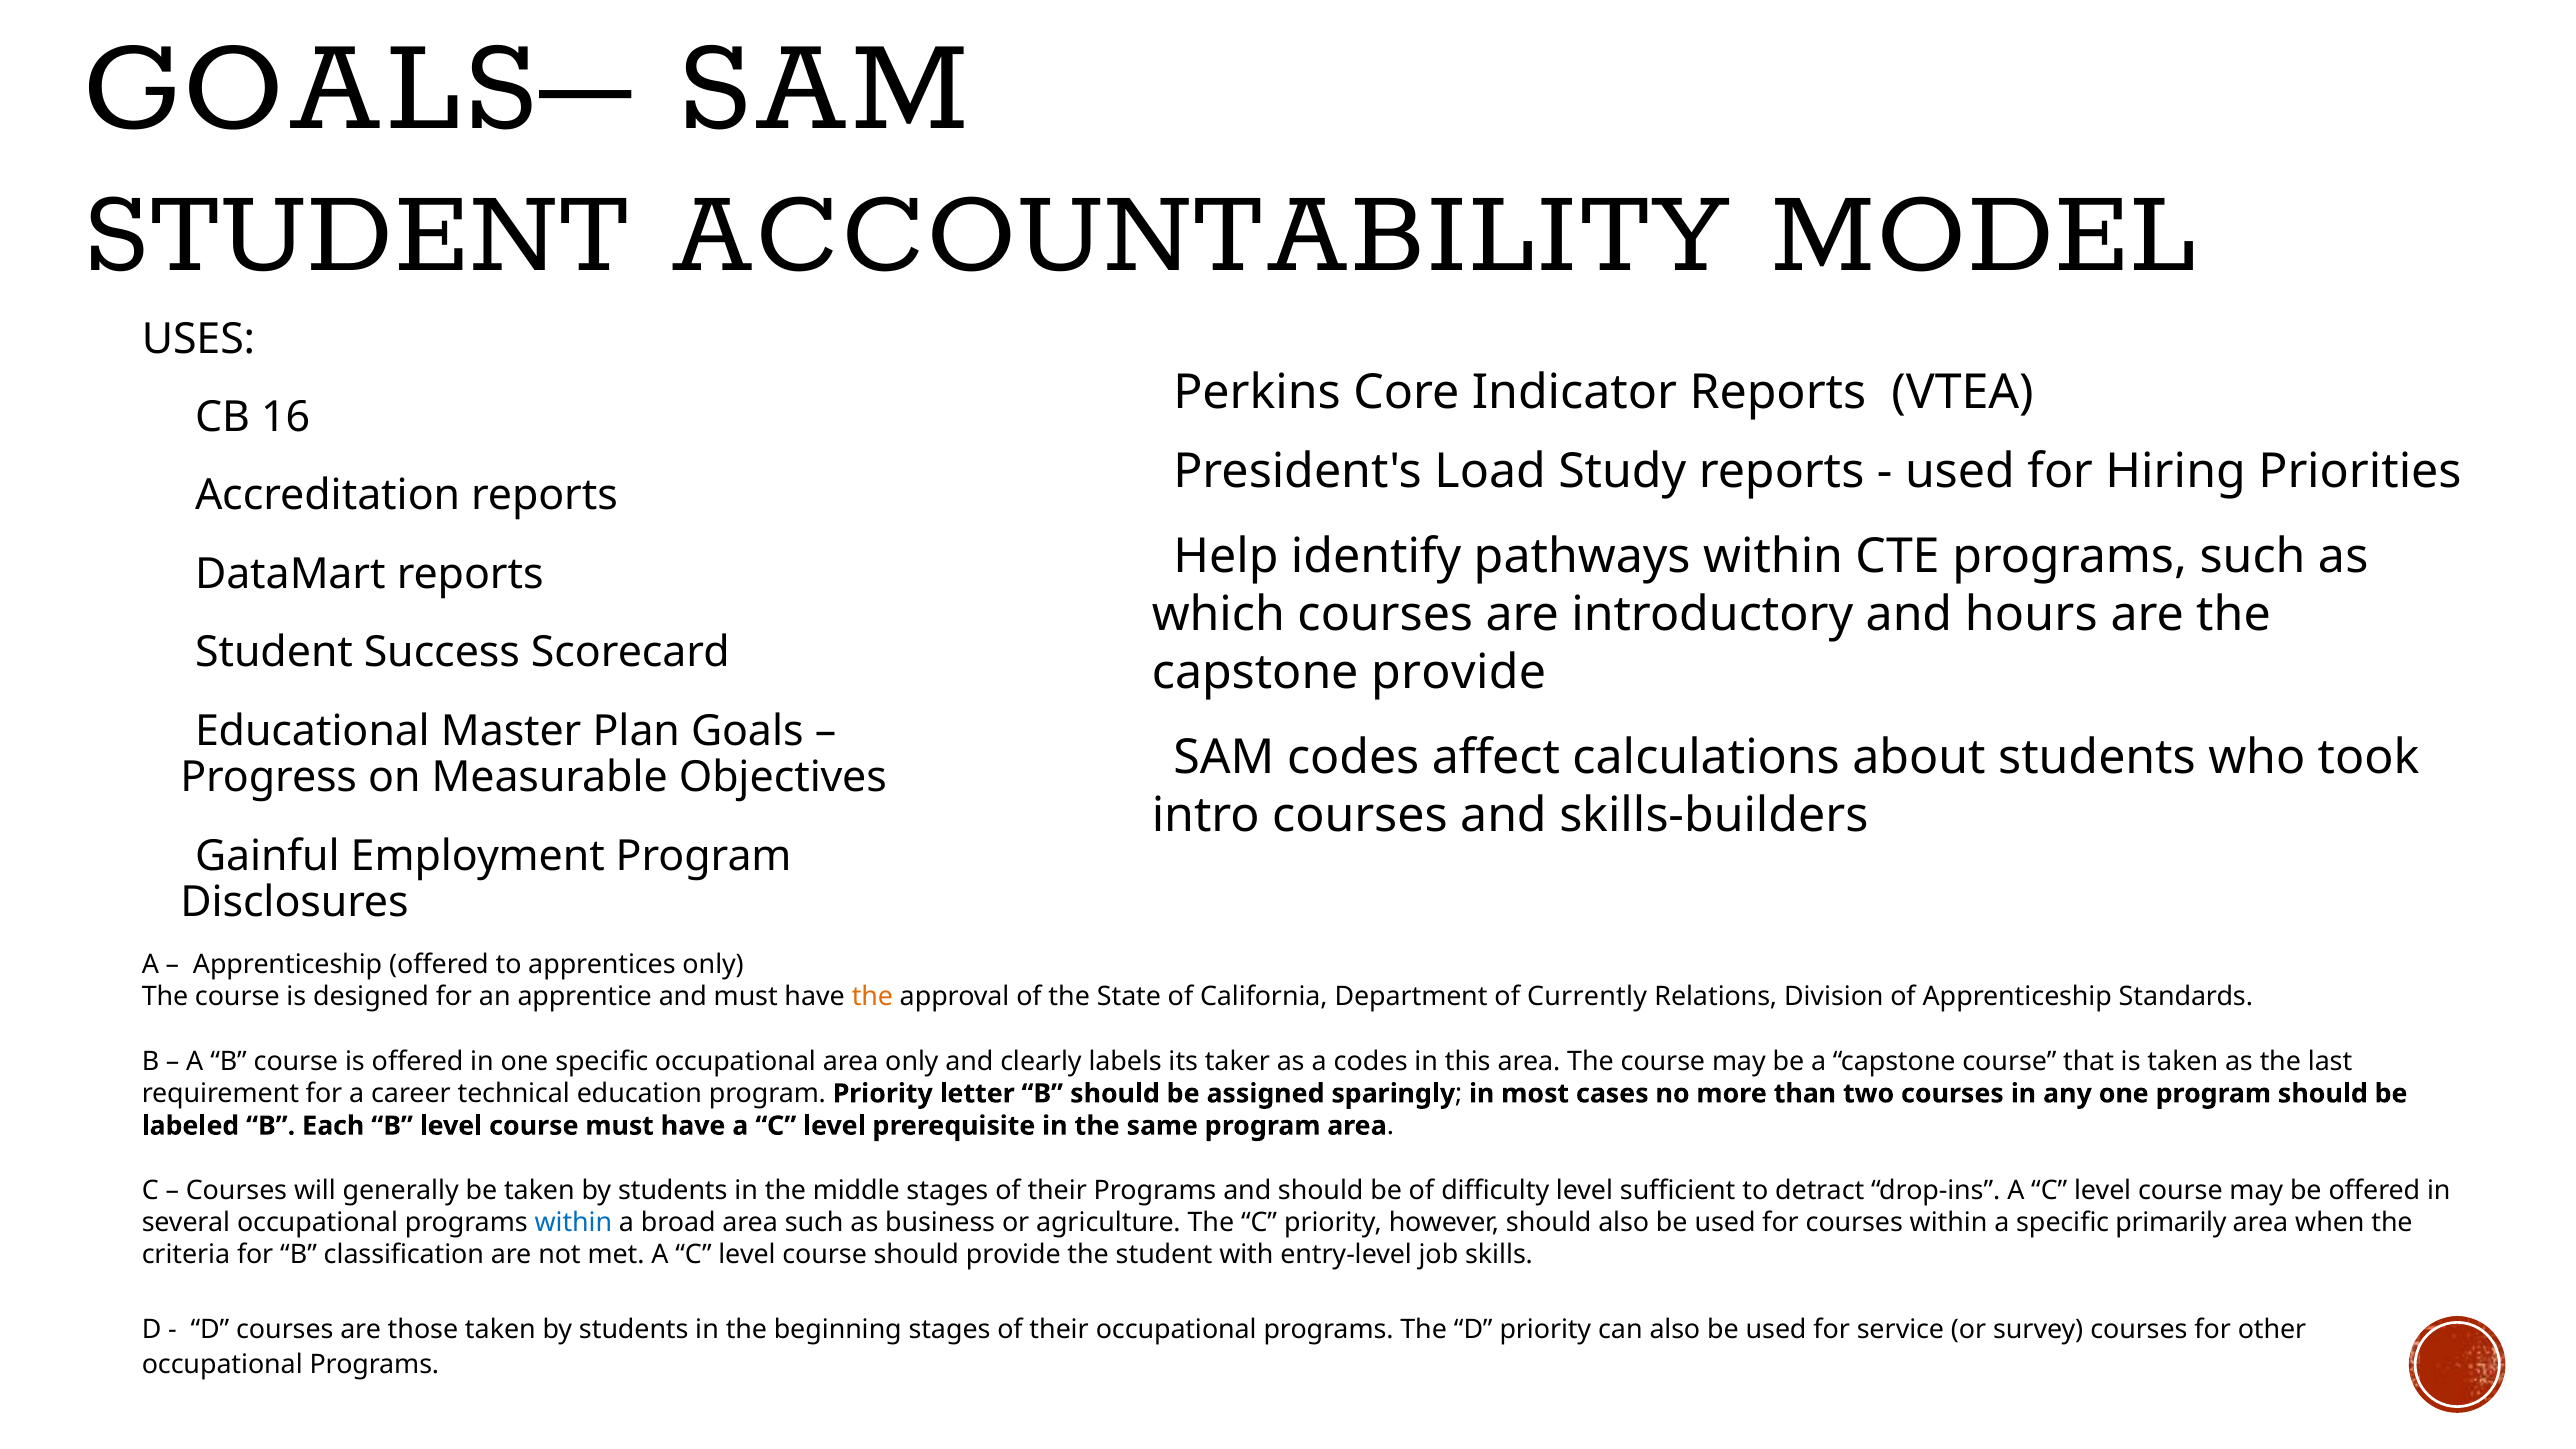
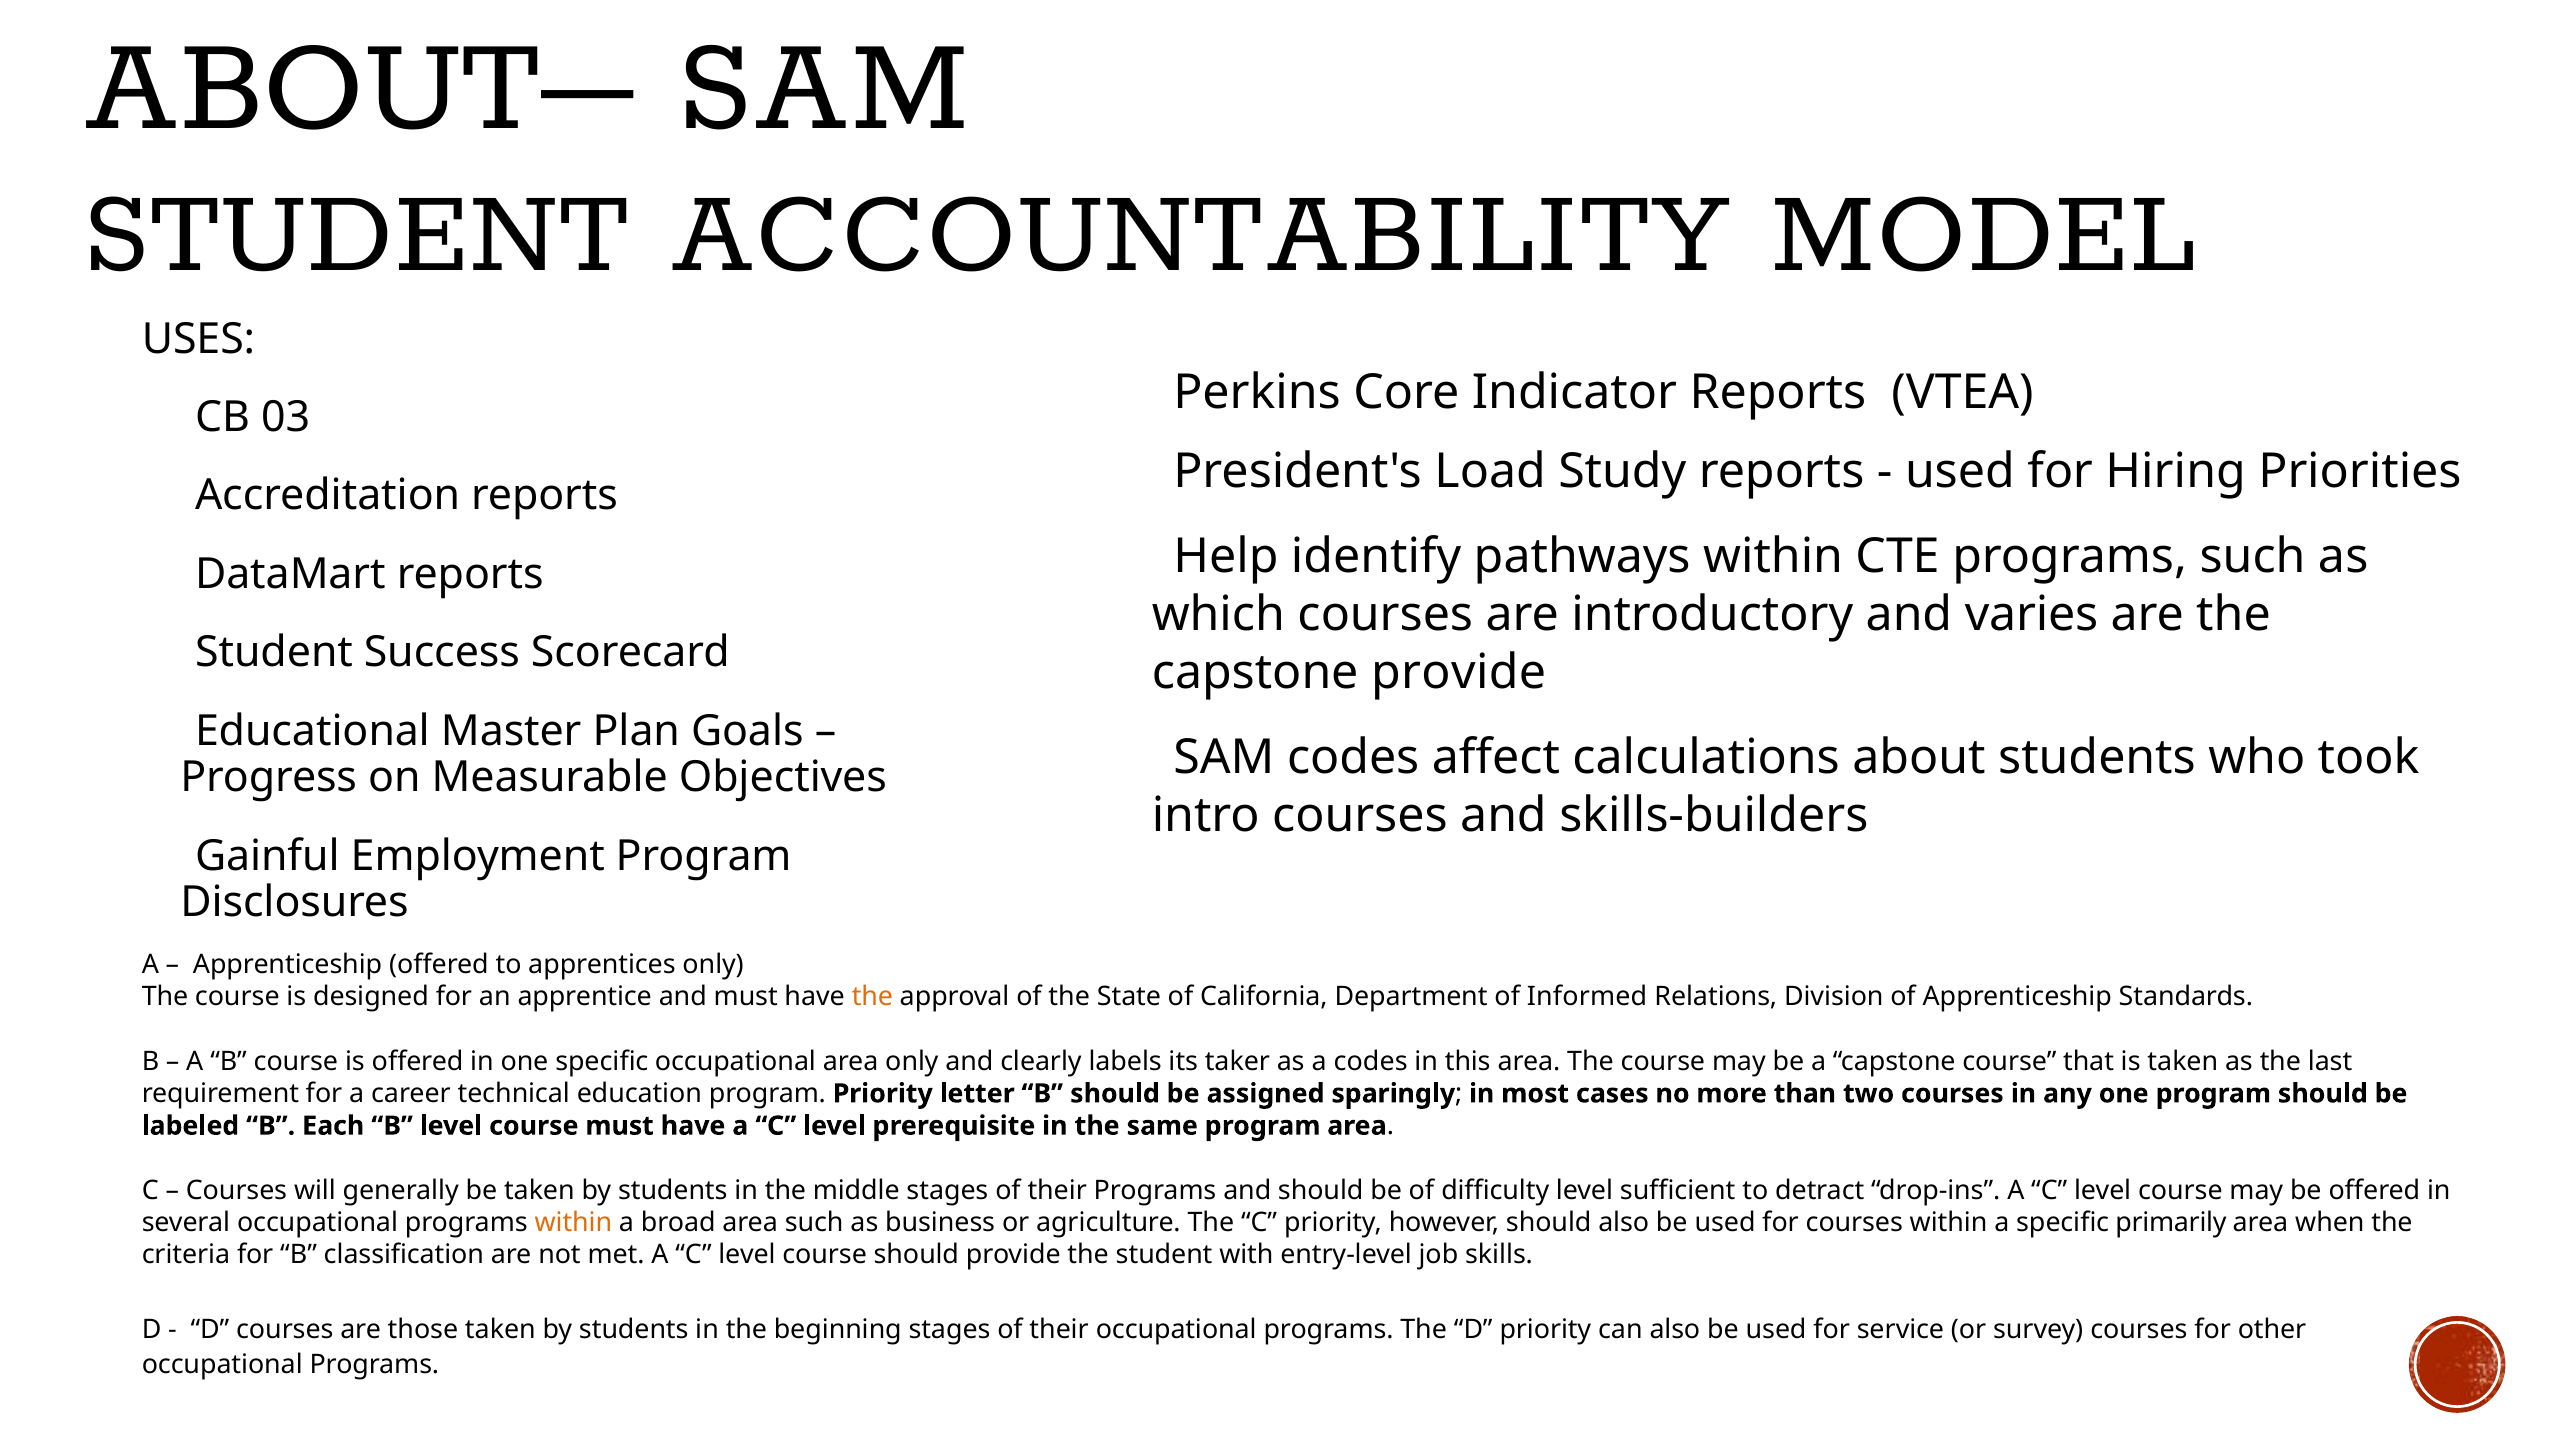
GOALS–: GOALS– -> ABOUT– (358, 80)
16: 16 -> 03 (286, 417)
hours: hours -> varies (2032, 615)
Currently: Currently -> Informed (1587, 997)
within colour: blue -> orange (573, 1223)
